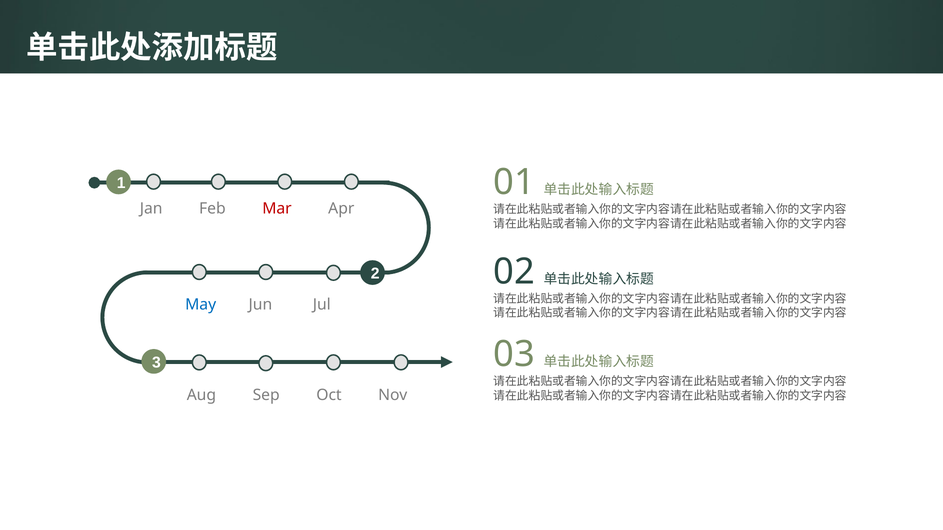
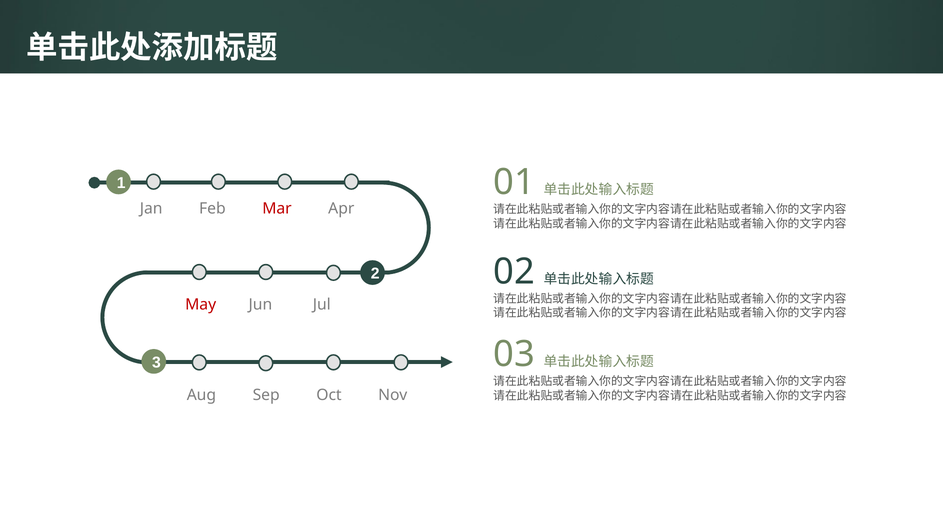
May colour: blue -> red (201, 305)
